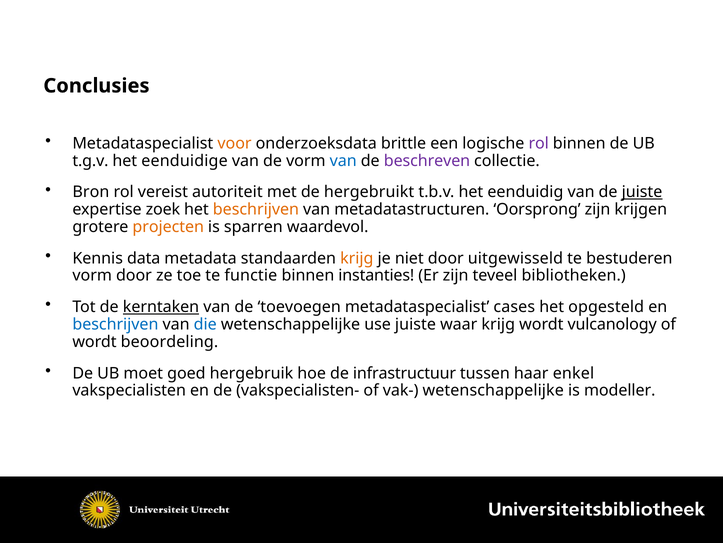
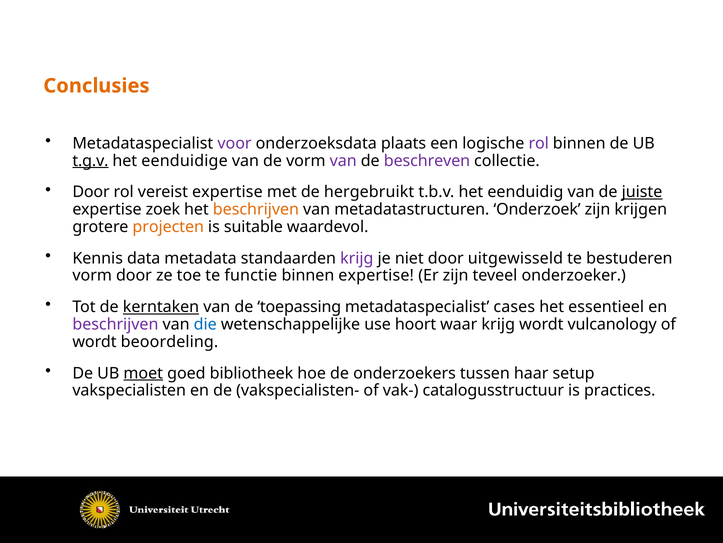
Conclusies colour: black -> orange (96, 86)
voor colour: orange -> purple (235, 143)
brittle: brittle -> plaats (404, 143)
t.g.v underline: none -> present (90, 160)
van colour: blue -> purple (343, 160)
Bron: Bron -> Door (91, 192)
vereist autoriteit: autoriteit -> expertise (227, 192)
Oorsprong: Oorsprong -> Onderzoek (537, 209)
sparren: sparren -> suitable (253, 227)
krijg colour: orange -> purple (357, 258)
binnen instanties: instanties -> expertise (376, 275)
bibliotheken: bibliotheken -> onderzoeker (574, 275)
toevoegen: toevoegen -> toepassing (299, 307)
opgesteld: opgesteld -> essentieel (606, 307)
beschrijven colour: blue -> purple (115, 324)
use juiste: juiste -> hoort (416, 324)
moet underline: none -> present (143, 373)
hergebruik: hergebruik -> bibliotheek (252, 373)
infrastructuur: infrastructuur -> onderzoekers (405, 373)
enkel: enkel -> setup (574, 373)
vak- wetenschappelijke: wetenschappelijke -> catalogusstructuur (493, 390)
modeller: modeller -> practices (620, 390)
